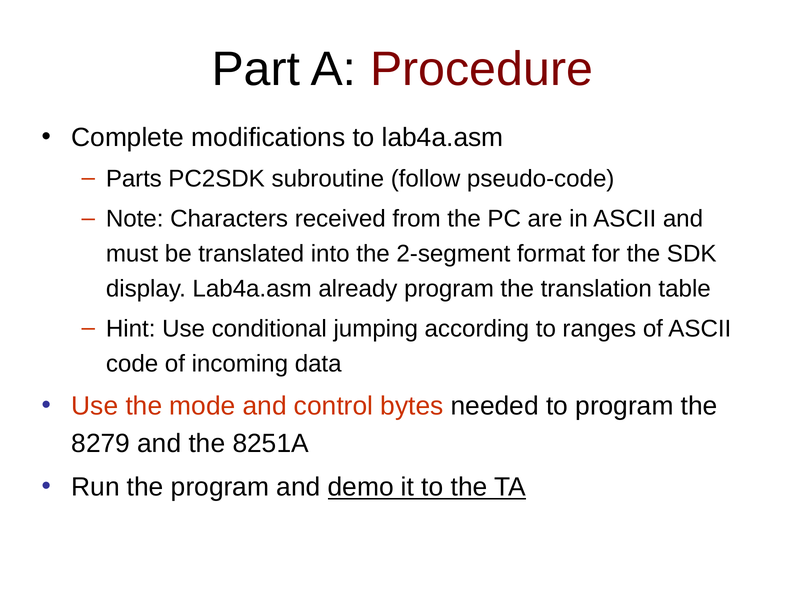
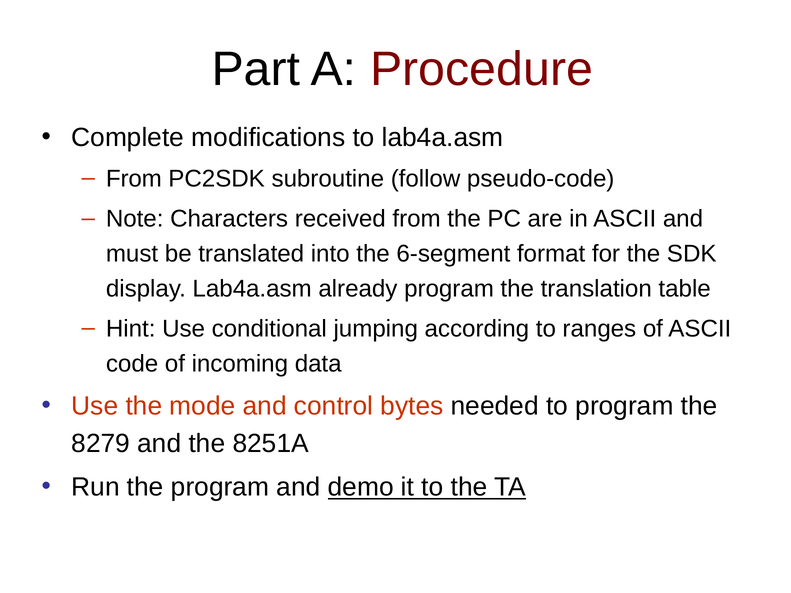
Parts: Parts -> From (134, 179)
2-segment: 2-segment -> 6-segment (453, 254)
